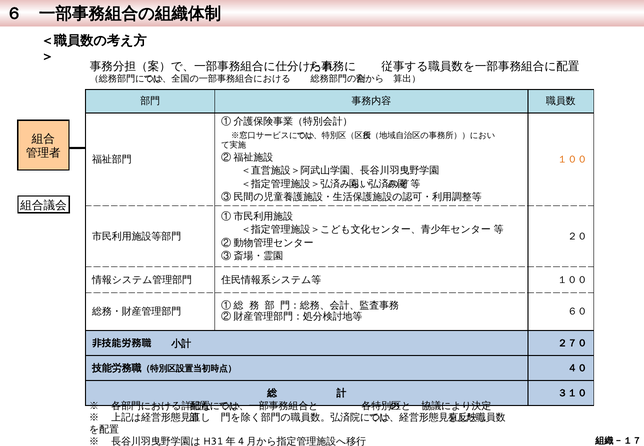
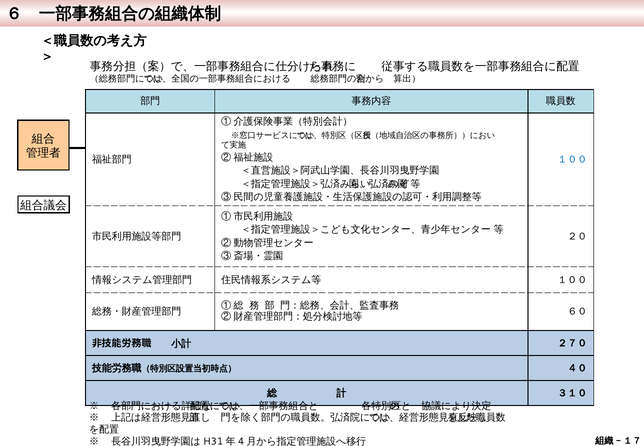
１００ colour: orange -> blue (572, 159)
